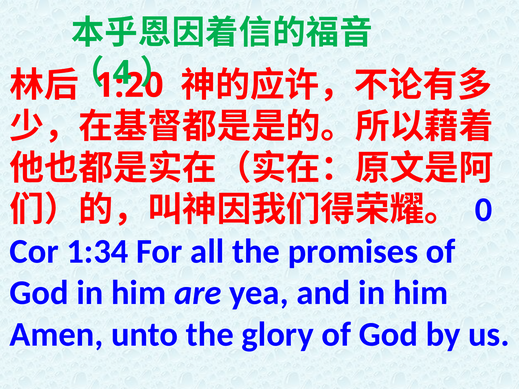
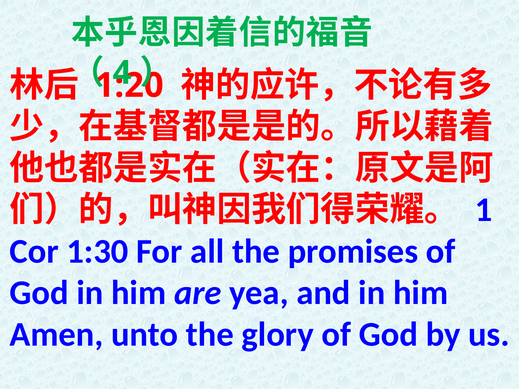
0: 0 -> 1 (484, 210)
1:34: 1:34 -> 1:30 (97, 252)
